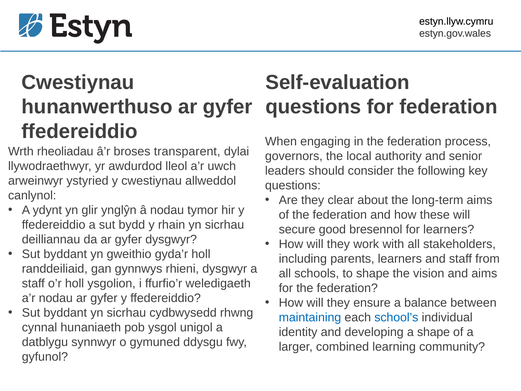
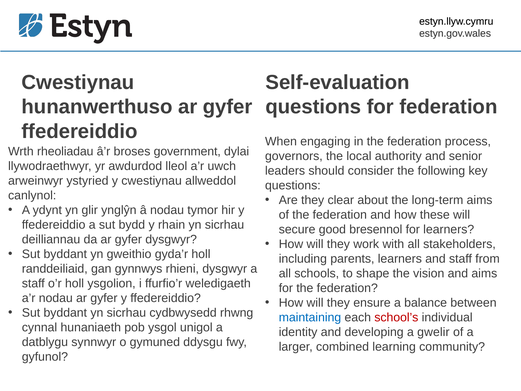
transparent: transparent -> government (187, 151)
school’s colour: blue -> red (396, 317)
a shape: shape -> gwelir (433, 332)
